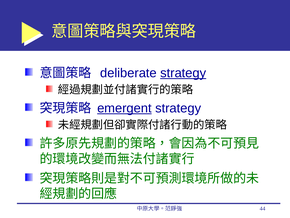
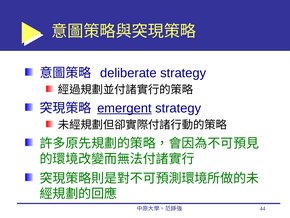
strategy underline: present -> none (183, 73)
